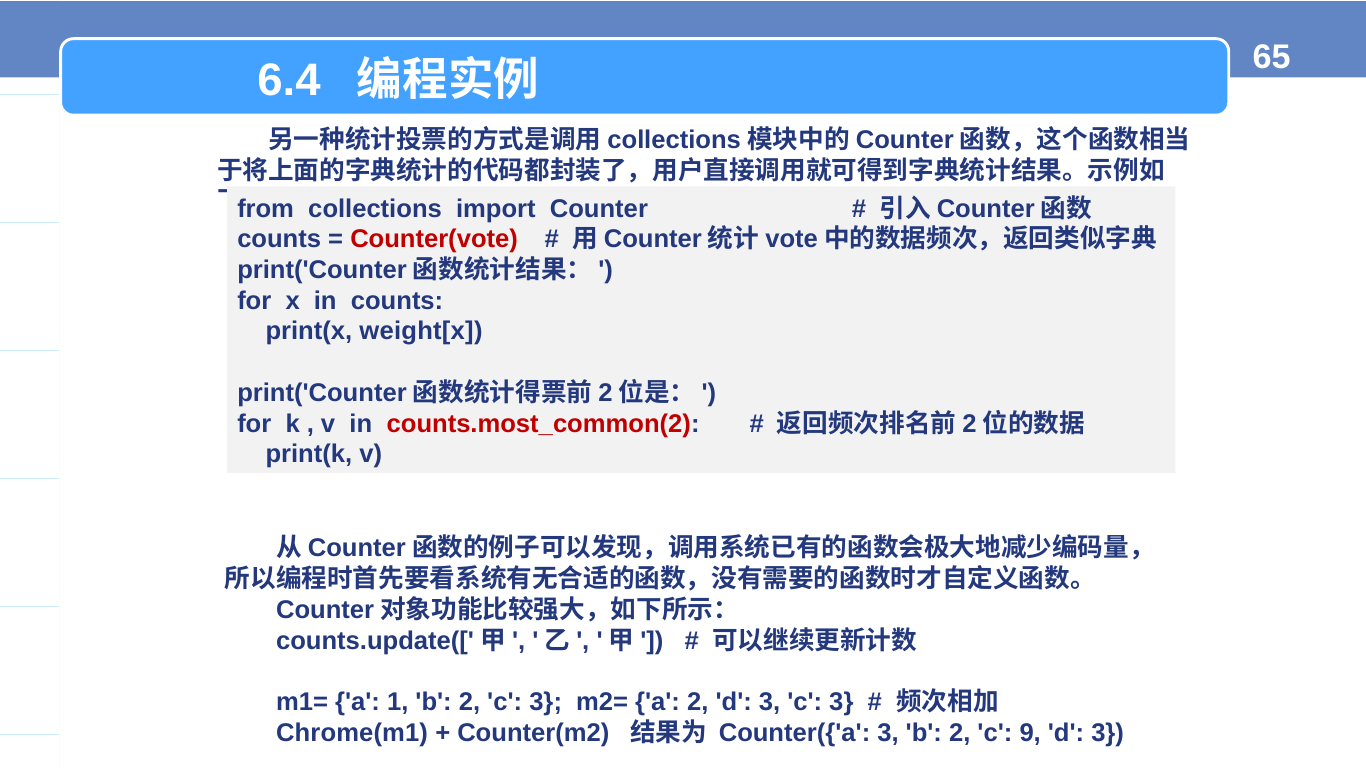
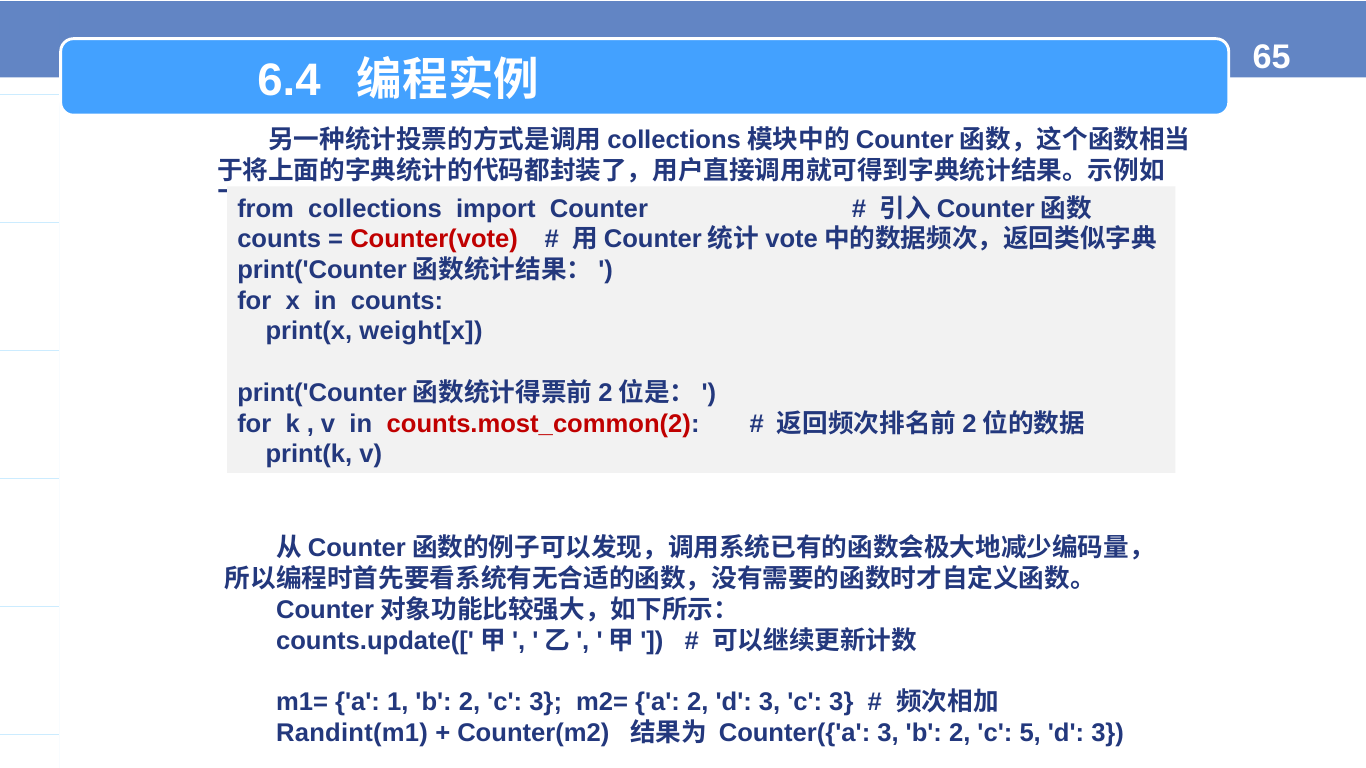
Chrome(m1: Chrome(m1 -> Randint(m1 (352, 733)
9: 9 -> 5 (1030, 733)
